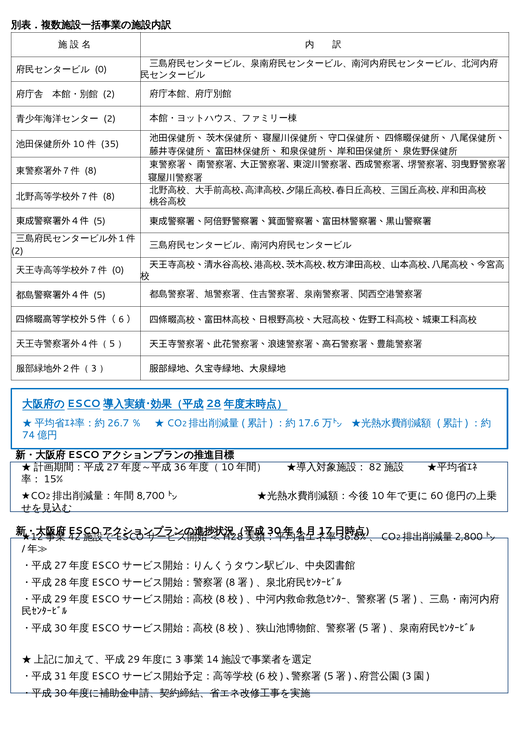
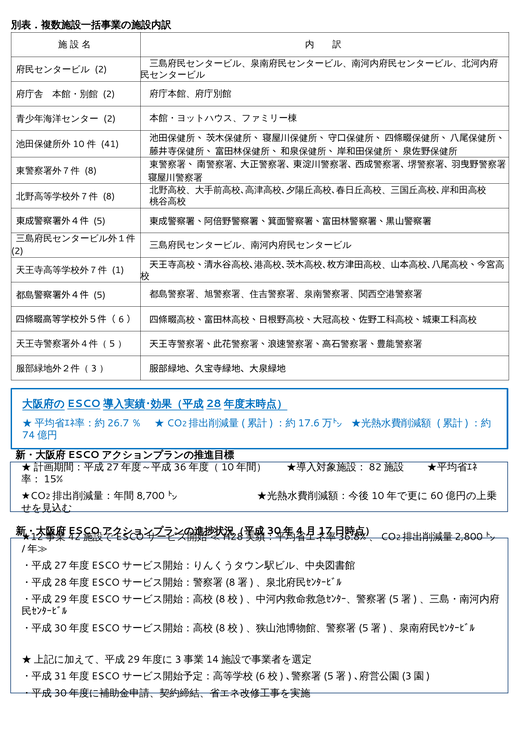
0: 0 -> 2 (101, 70)
35: 35 -> 41 (110, 144)
0: 0 -> 1 (118, 270)
